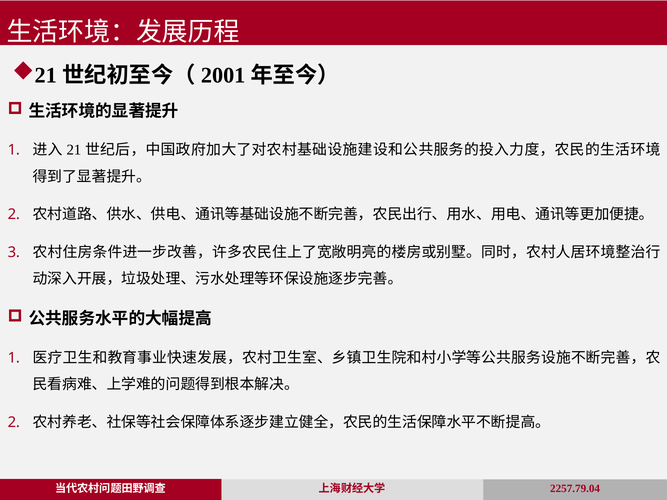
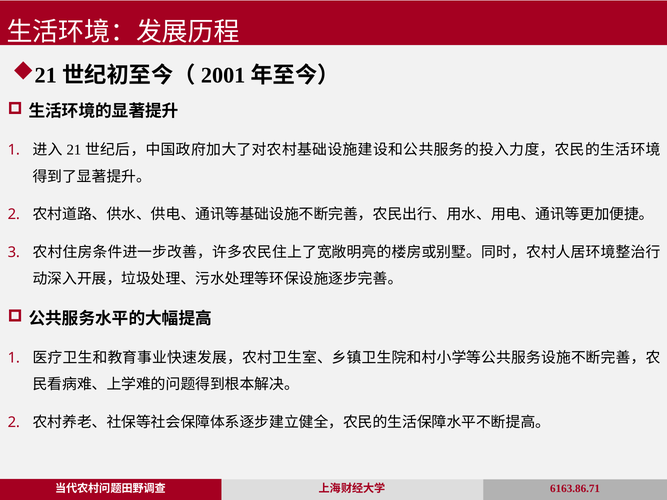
2257.79.04: 2257.79.04 -> 6163.86.71 (575, 489)
